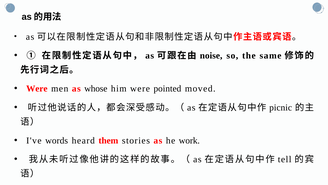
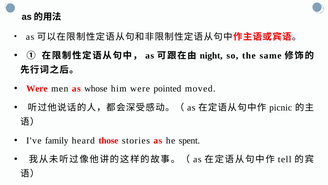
noise: noise -> night (211, 55)
words: words -> family (57, 140)
them: them -> those (108, 140)
work: work -> spent (189, 140)
